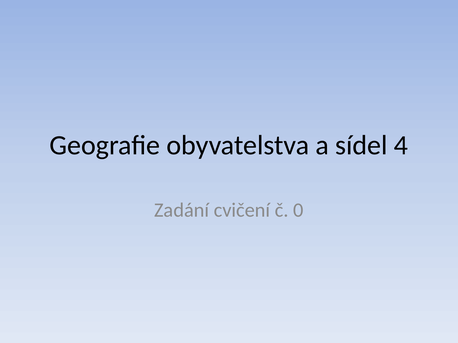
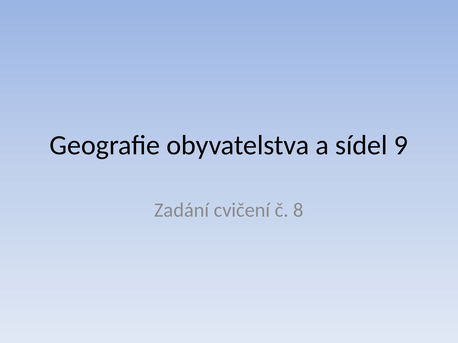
4: 4 -> 9 (401, 145)
0: 0 -> 8 (298, 211)
